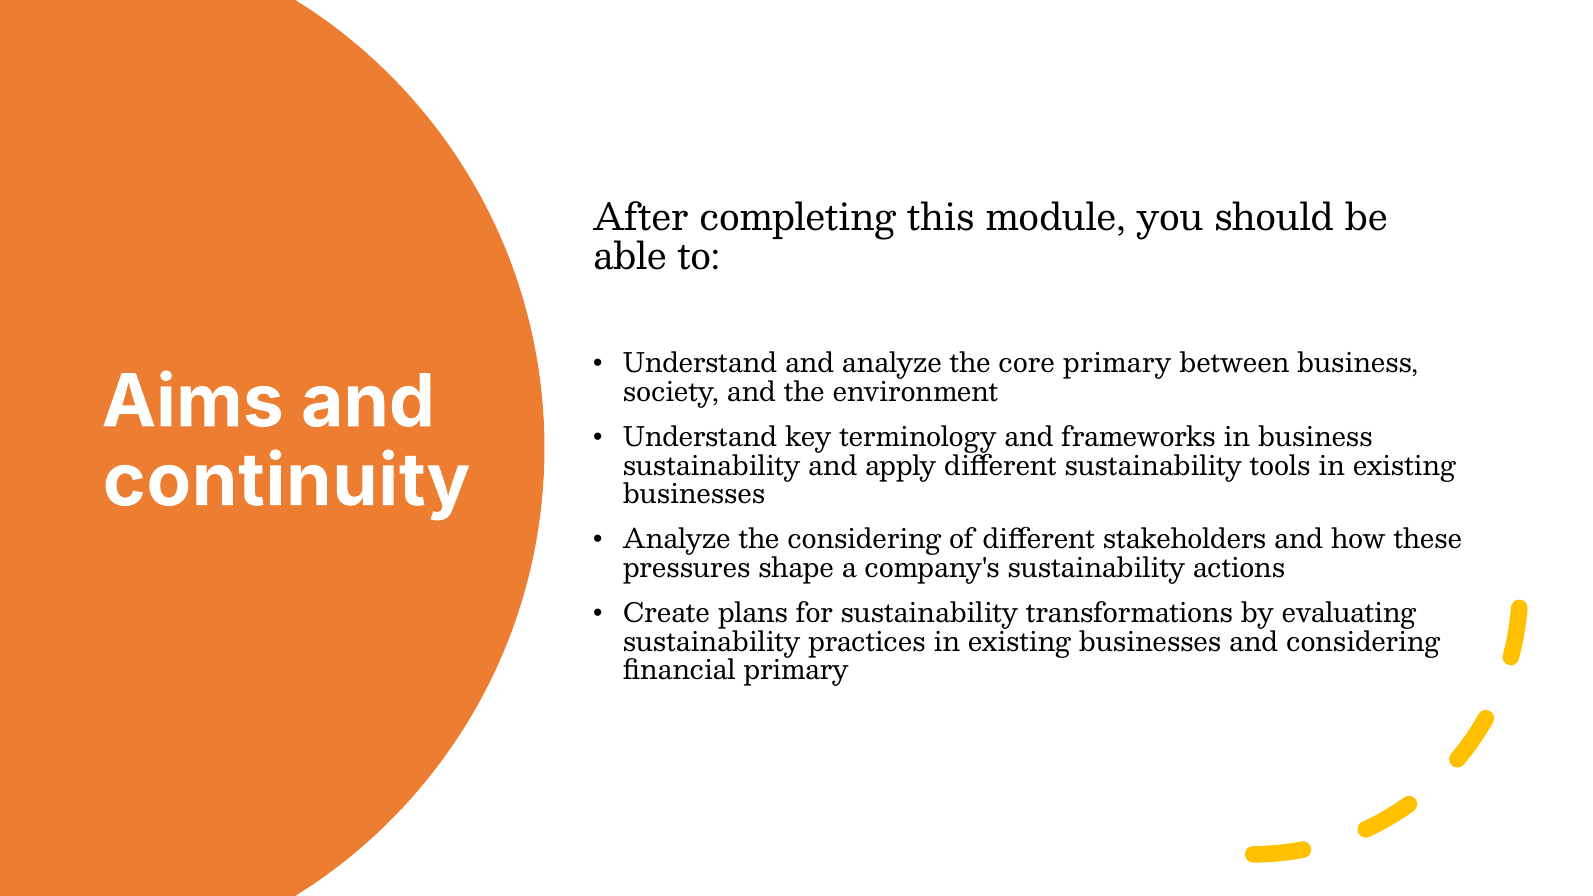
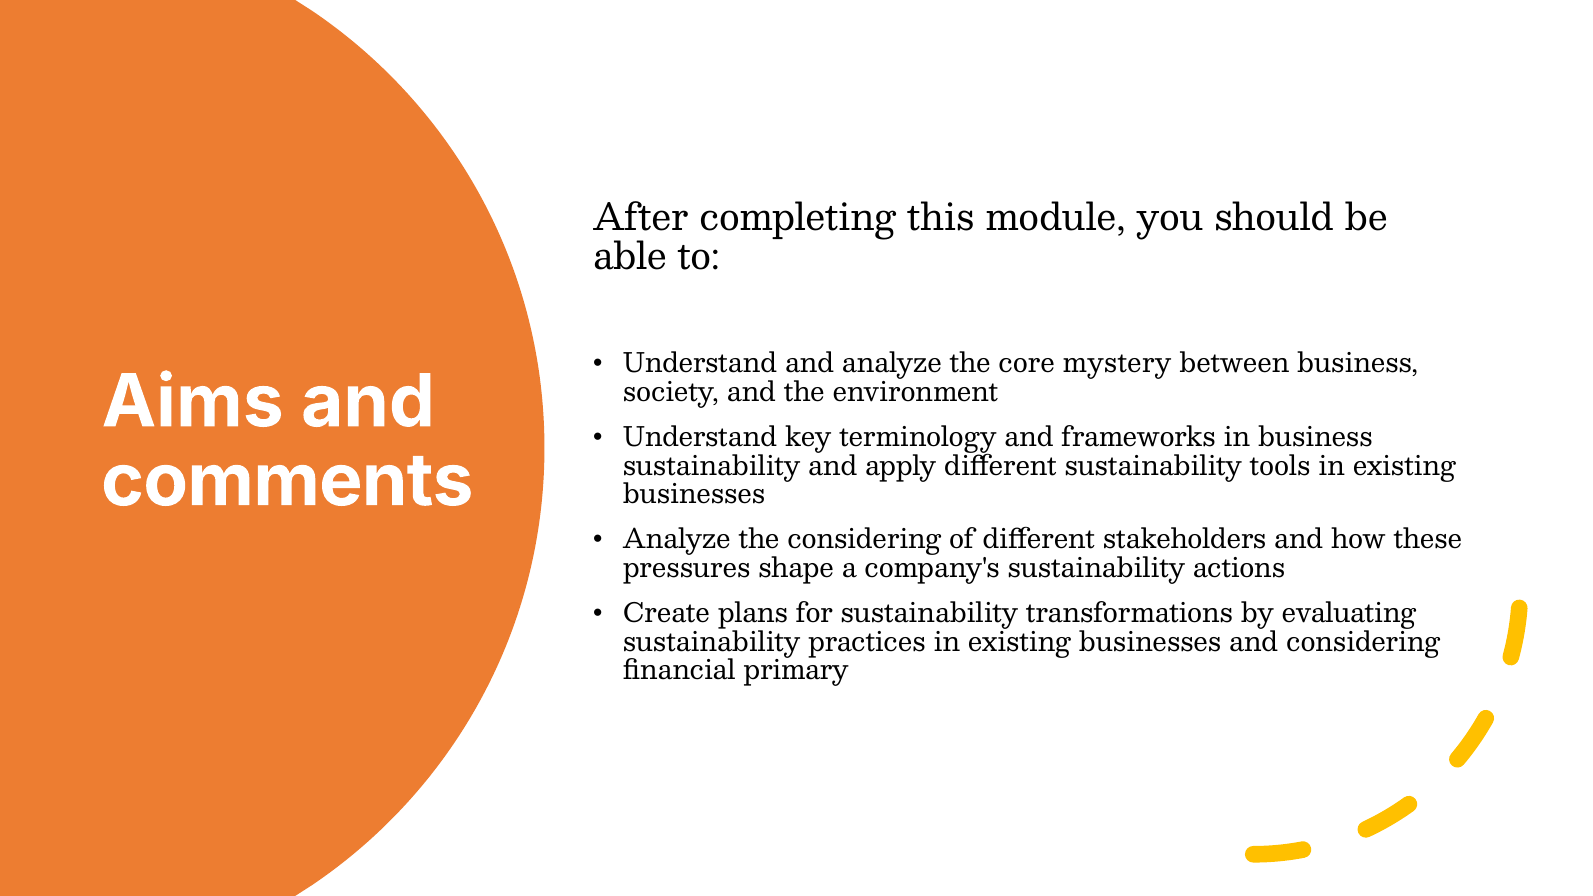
core primary: primary -> mystery (1117, 364)
continuity: continuity -> comments (287, 481)
